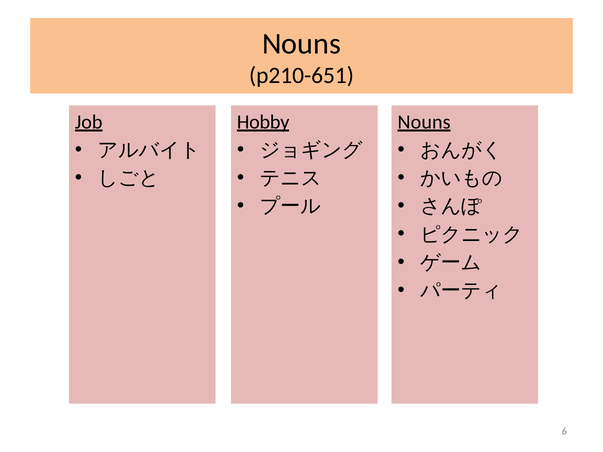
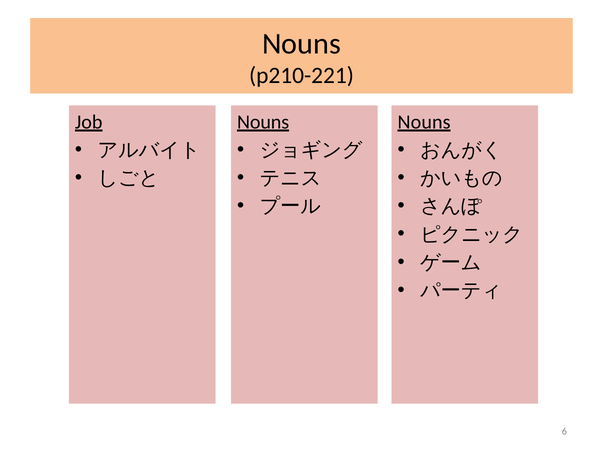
p210-651: p210-651 -> p210-221 (301, 75)
Hobby: Hobby -> Nouns (263, 122)
